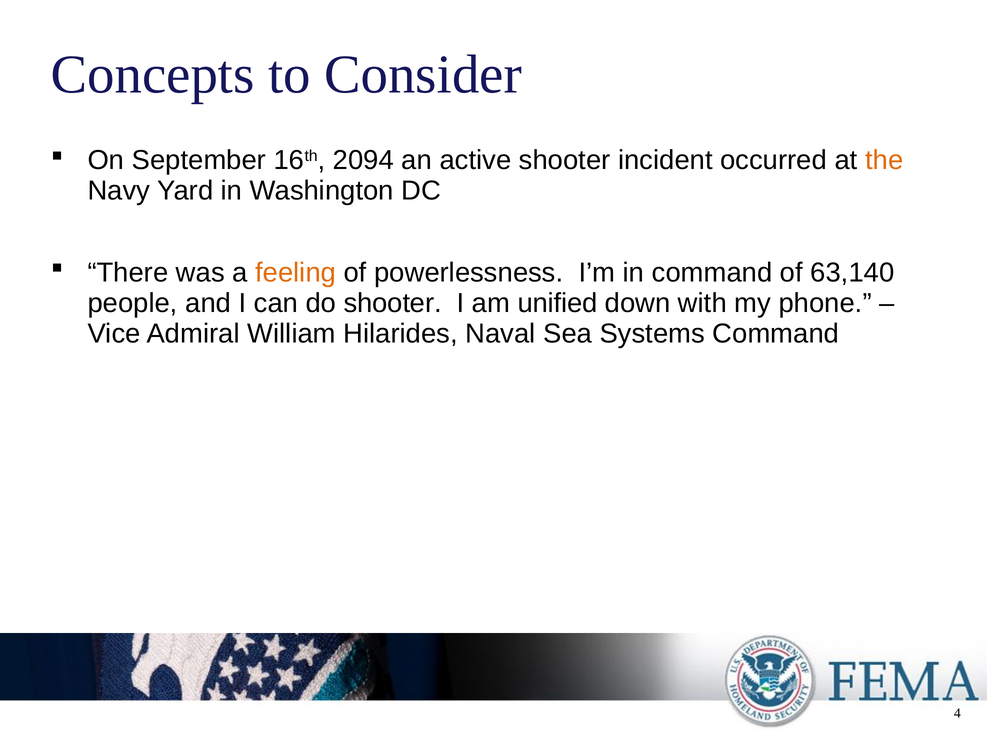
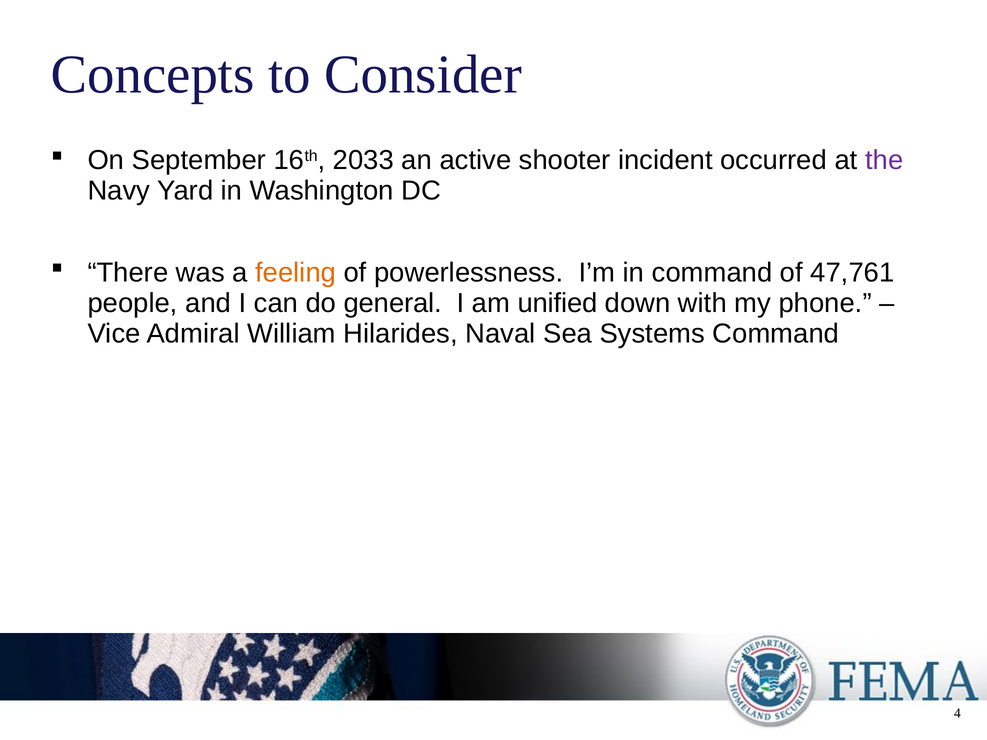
2094: 2094 -> 2033 (363, 160)
the colour: orange -> purple (884, 160)
63,140: 63,140 -> 47,761 (852, 273)
do shooter: shooter -> general (393, 303)
